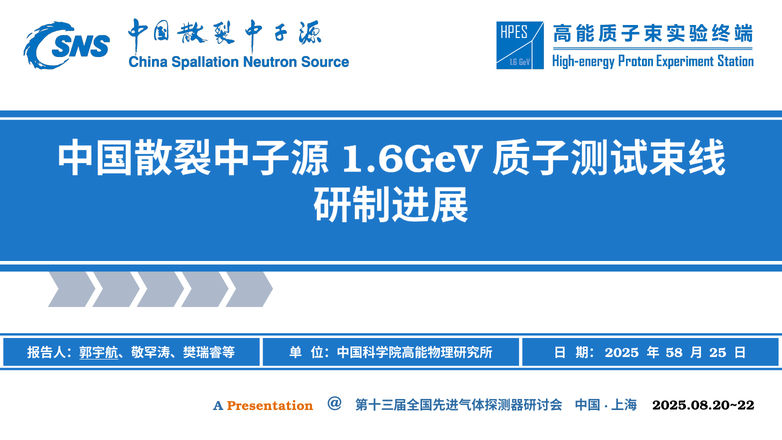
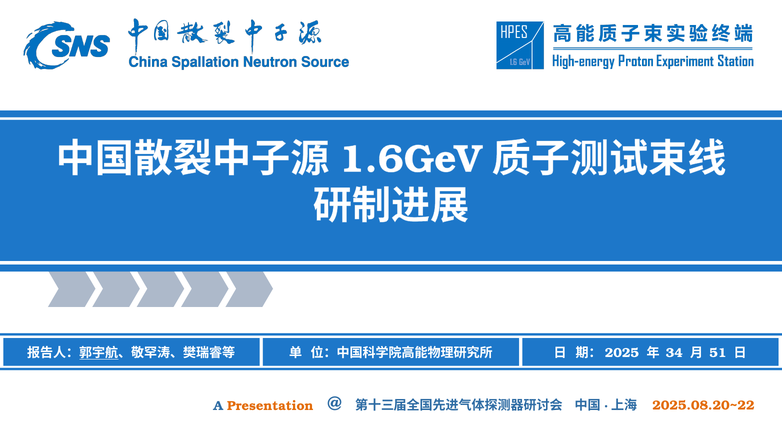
58: 58 -> 34 (674, 353)
25: 25 -> 51 (718, 353)
2025.08.20~22 colour: black -> orange (703, 405)
